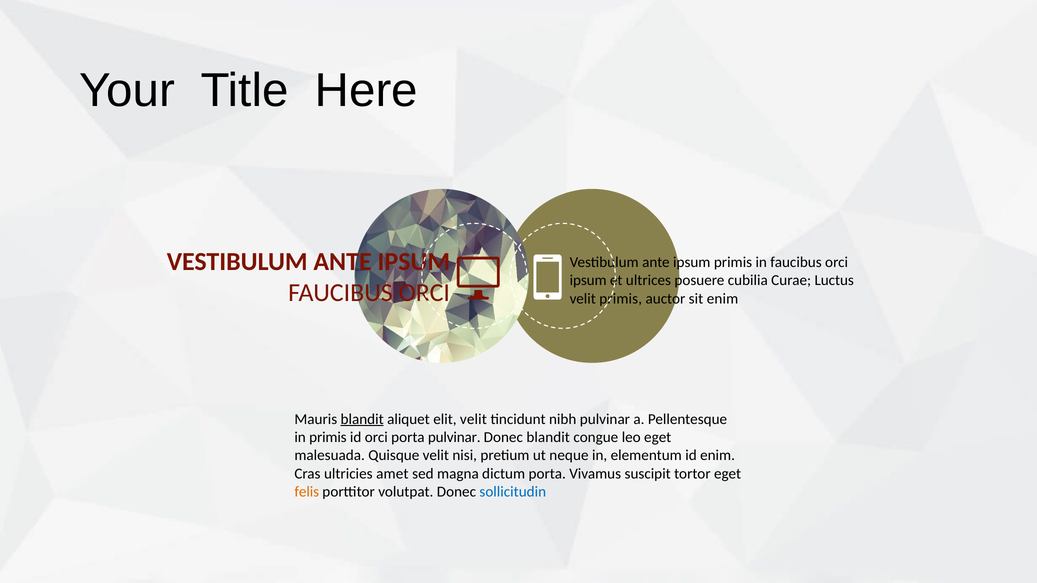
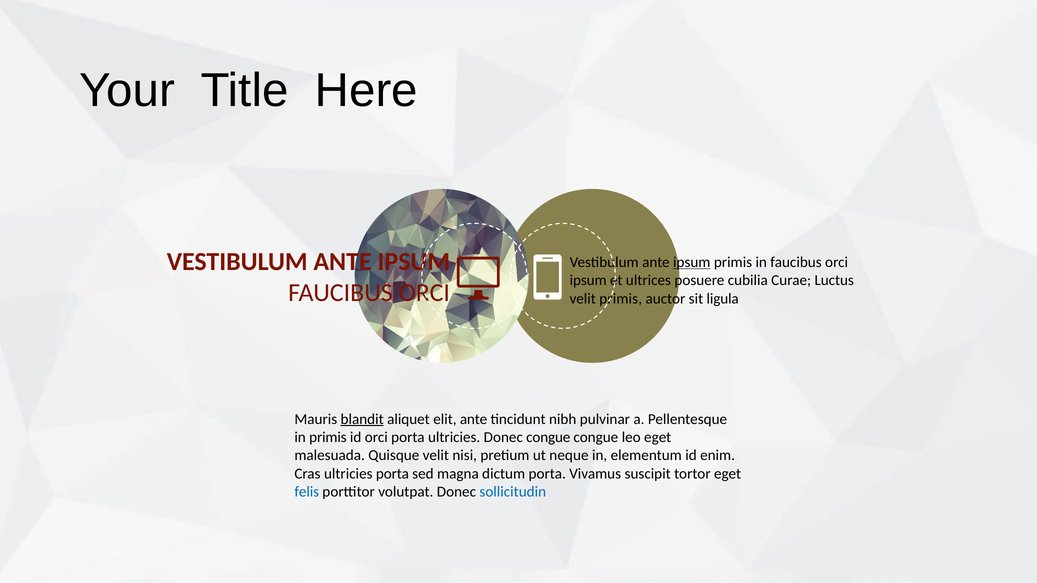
ipsum underline: none -> present (692, 262)
sit enim: enim -> ligula (723, 299)
elit velit: velit -> ante (474, 419)
porta pulvinar: pulvinar -> ultricies (454, 437)
Donec blandit: blandit -> congue (548, 437)
ultricies amet: amet -> porta (392, 474)
felis colour: orange -> blue (307, 492)
